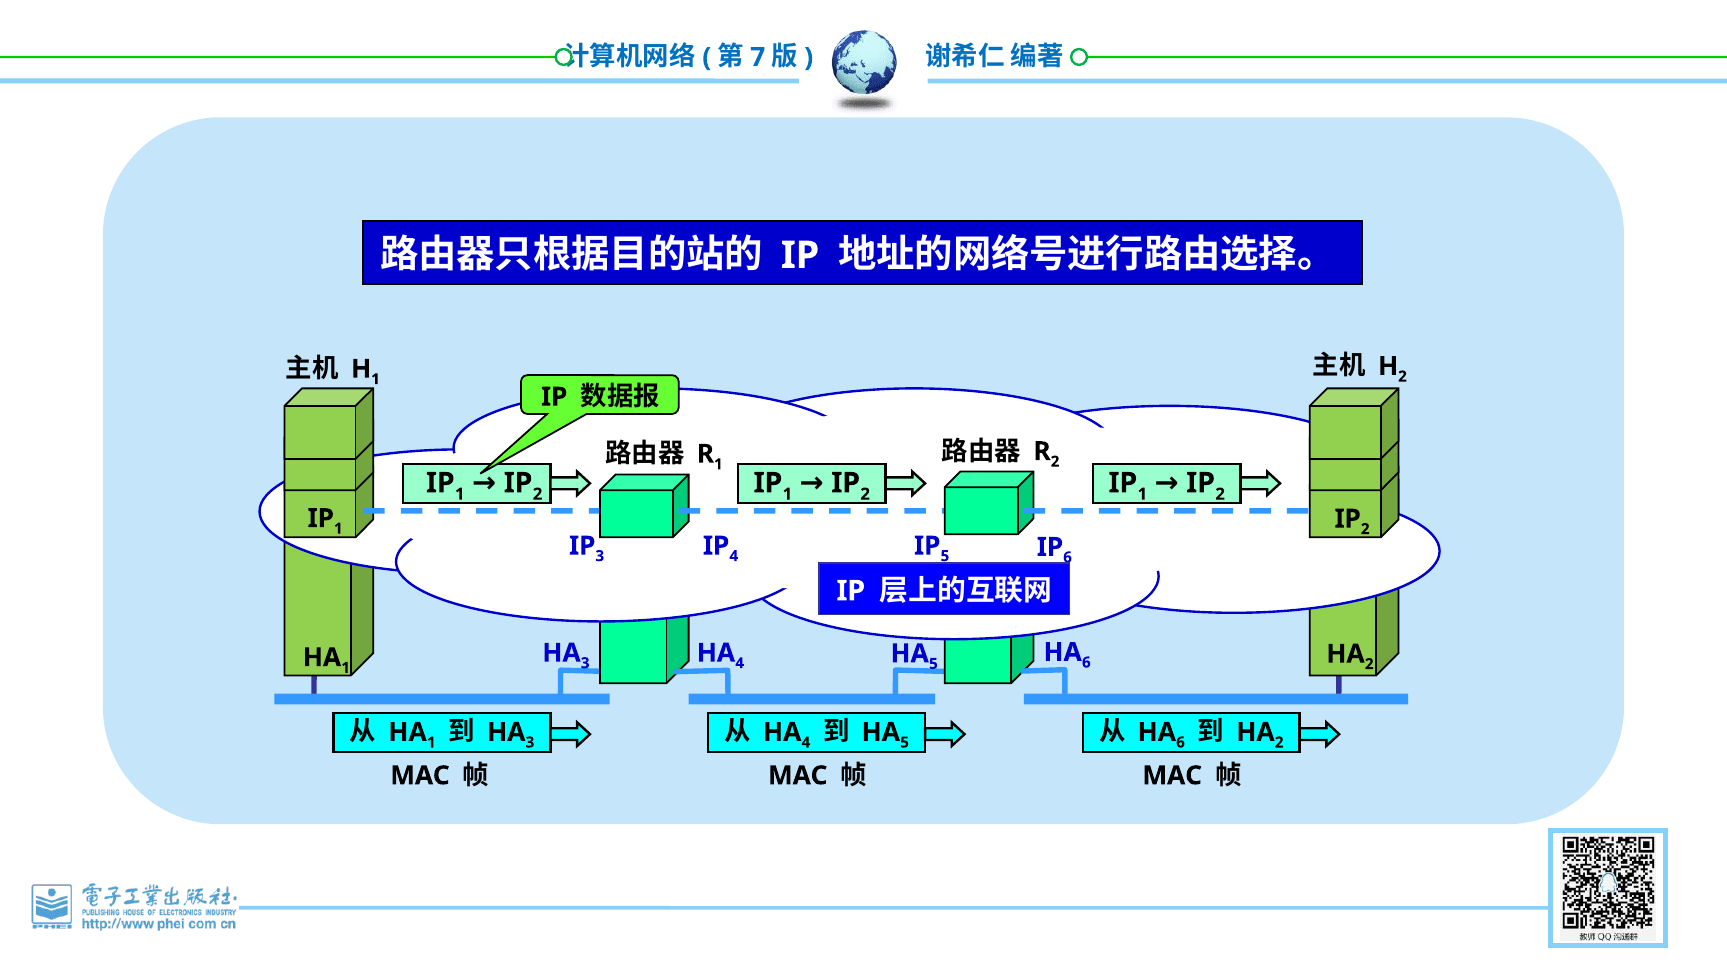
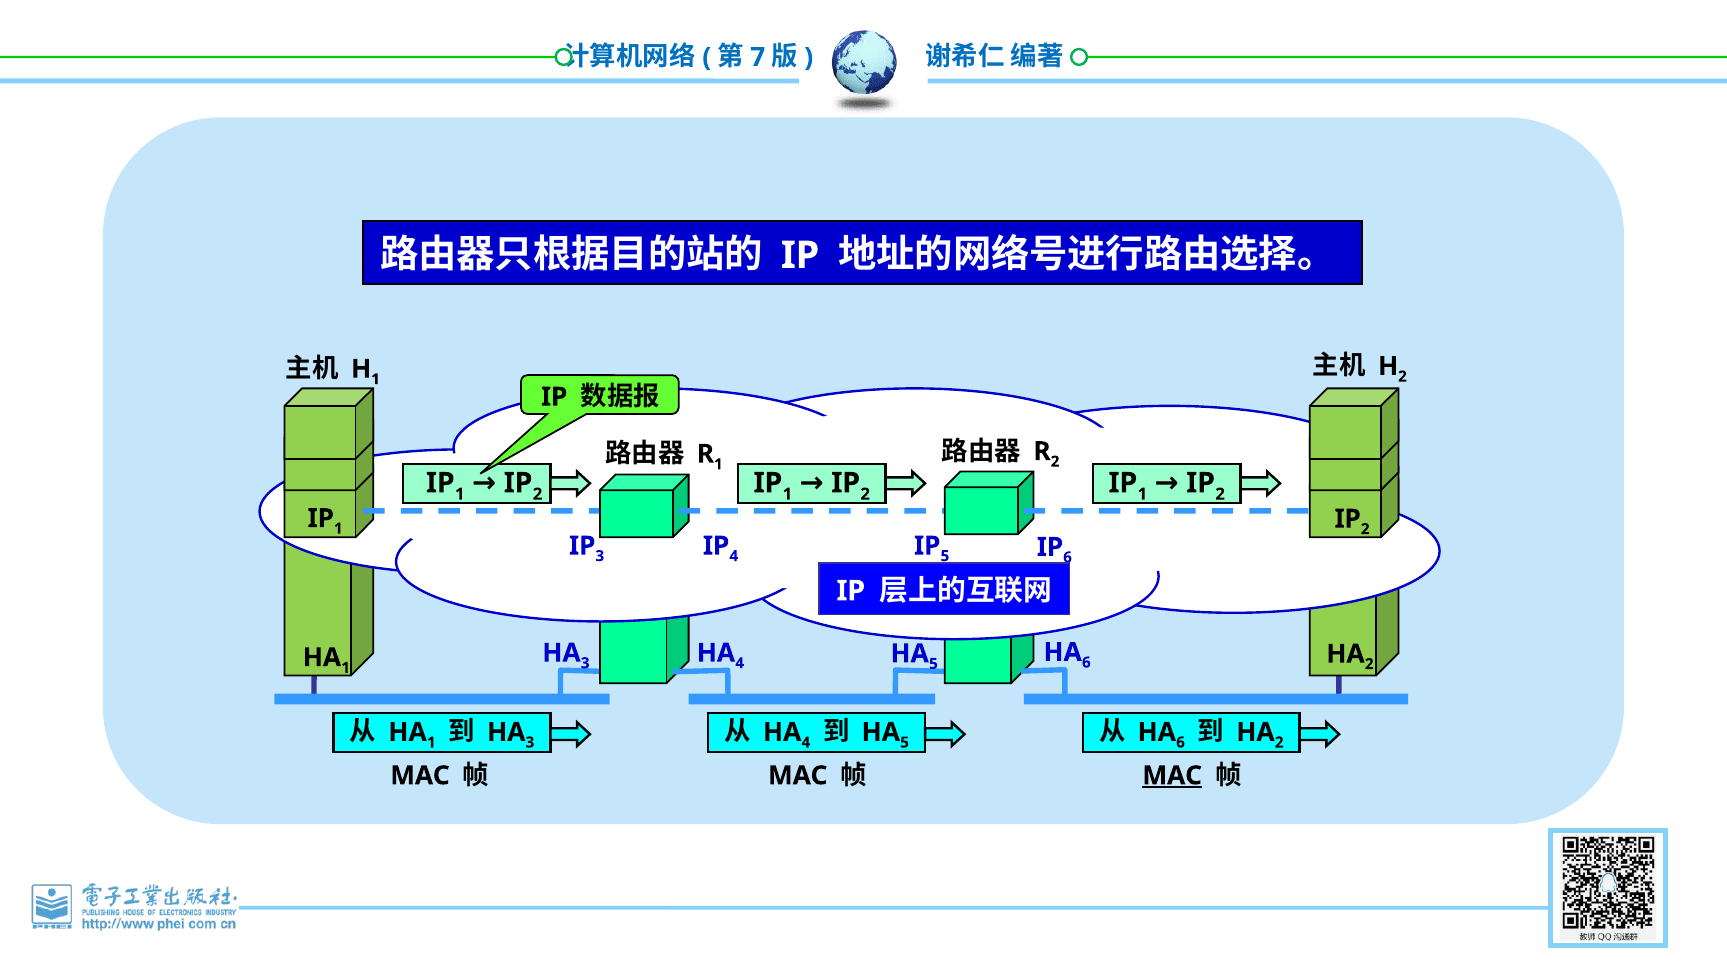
MAC underline: none -> present (1172, 775)
